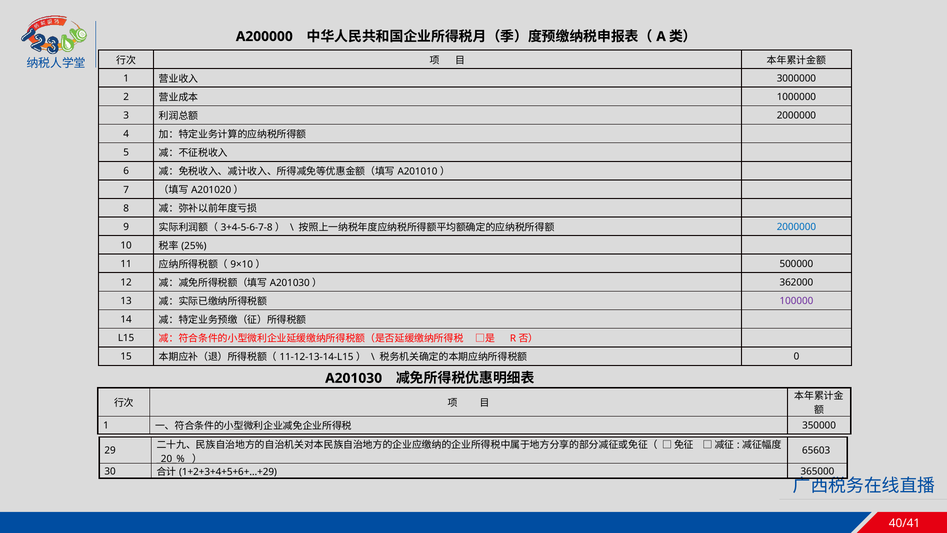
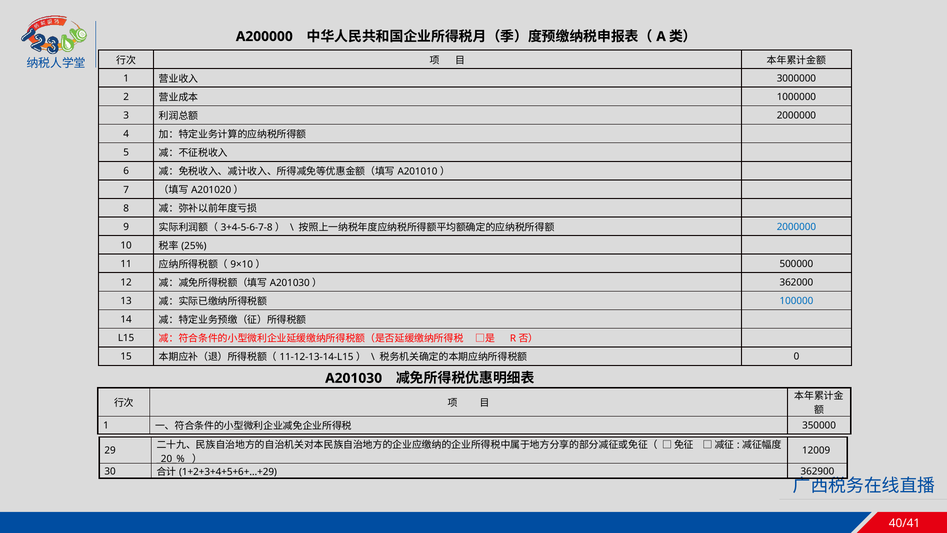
100000 colour: purple -> blue (796, 301)
65603: 65603 -> 12009 (816, 450)
365000: 365000 -> 362900 (817, 471)
